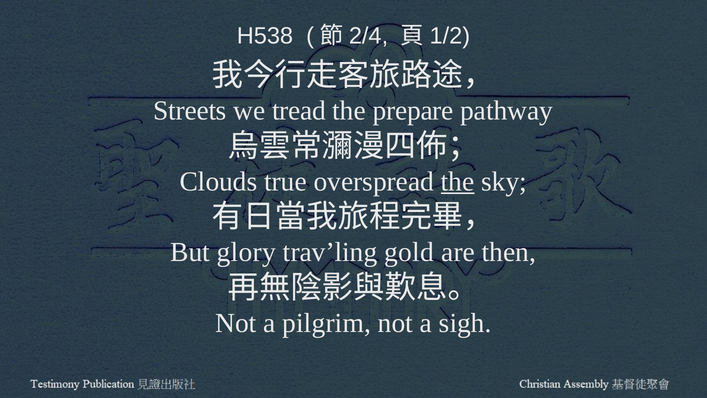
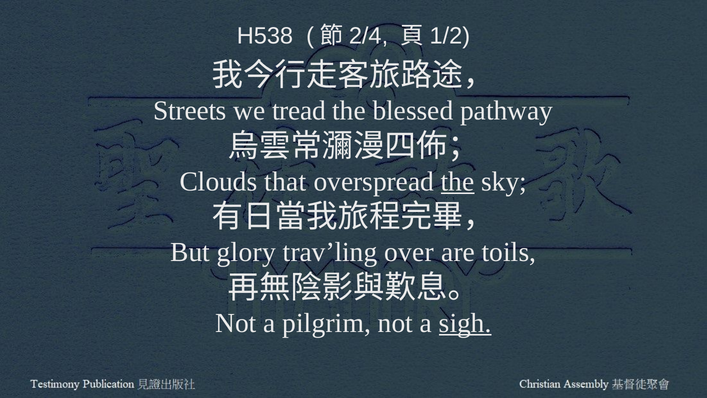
prepare: prepare -> blessed (413, 111)
true: true -> that (285, 181)
gold: gold -> over (409, 252)
then: then -> toils (509, 252)
sigh underline: none -> present (465, 323)
